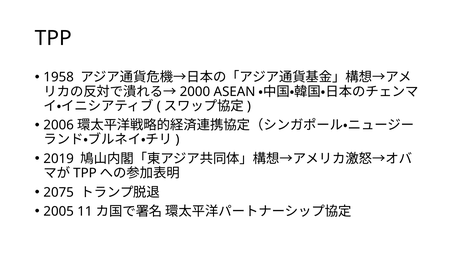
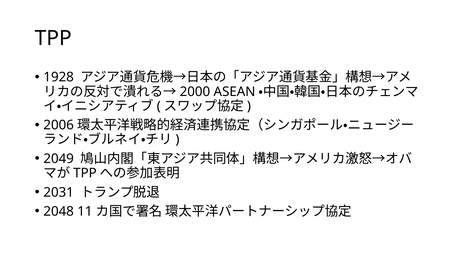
1958: 1958 -> 1928 (59, 77)
2019: 2019 -> 2049 (59, 159)
2075: 2075 -> 2031 (59, 192)
2005: 2005 -> 2048 (59, 212)
